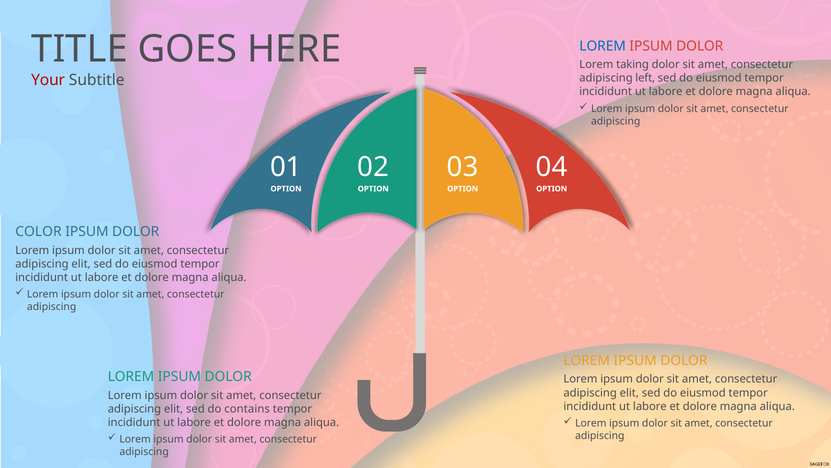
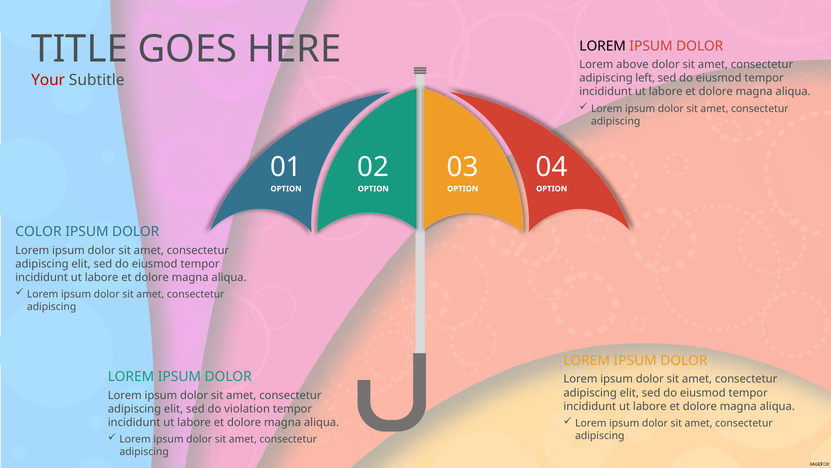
LOREM colour: blue -> black (603, 46)
taking: taking -> above (632, 65)
contains: contains -> violation (247, 408)
